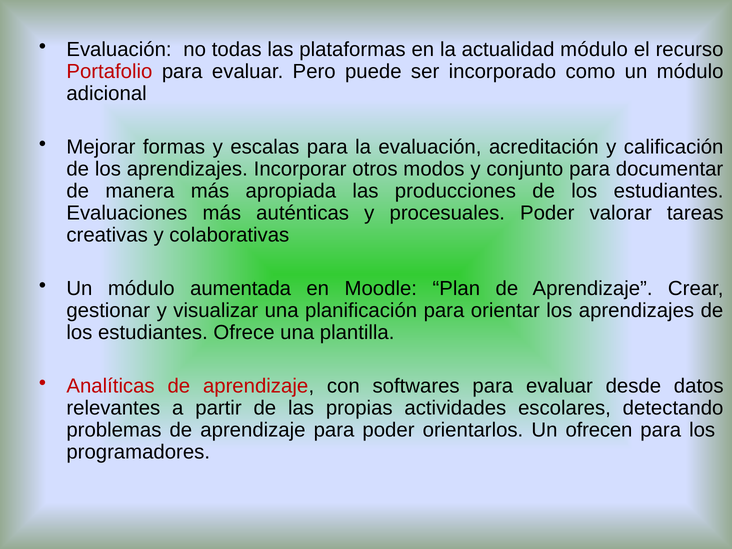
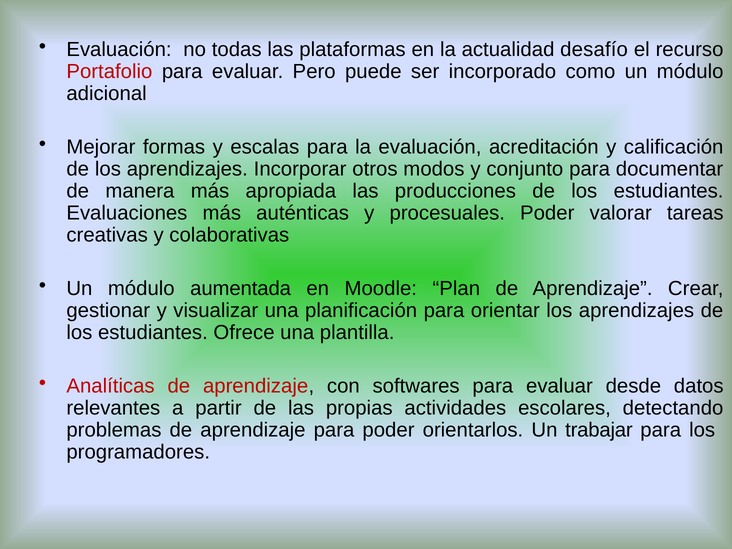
actualidad módulo: módulo -> desafío (594, 50)
ofrecen: ofrecen -> trabajar (599, 430)
